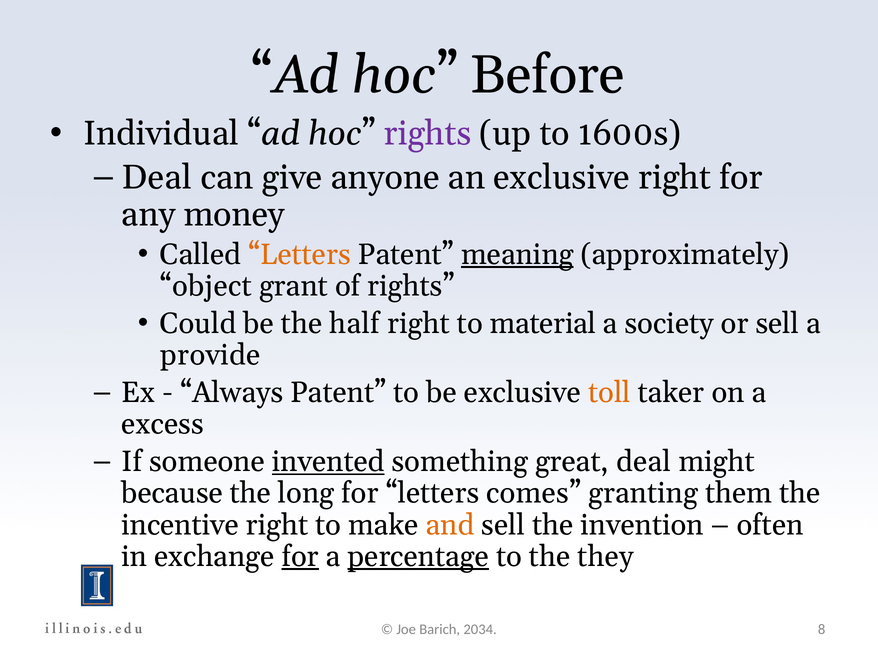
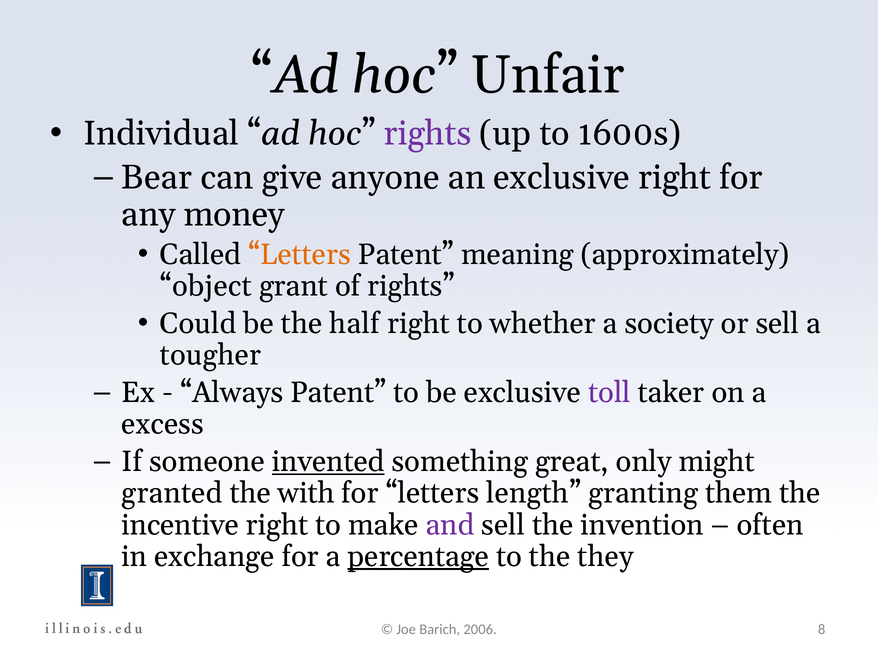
Before: Before -> Unfair (548, 75)
Deal: Deal -> Bear (157, 177)
meaning underline: present -> none (517, 254)
material: material -> whether (543, 323)
provide: provide -> tougher (210, 355)
toll colour: orange -> purple (609, 392)
great deal: deal -> only (644, 461)
because: because -> granted (172, 493)
long: long -> with (306, 493)
comes: comes -> length (534, 493)
and colour: orange -> purple (450, 524)
for underline: present -> none (300, 556)
2034: 2034 -> 2006 (480, 629)
